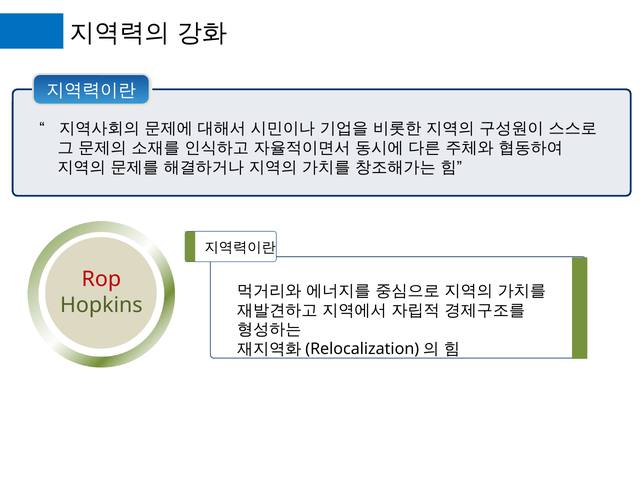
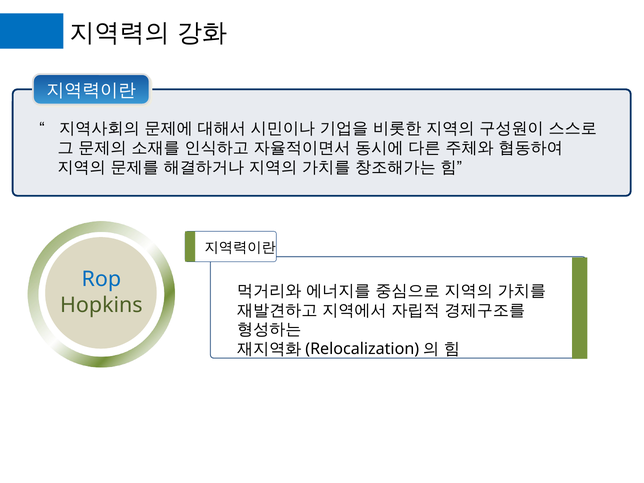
Rop colour: red -> blue (101, 279)
